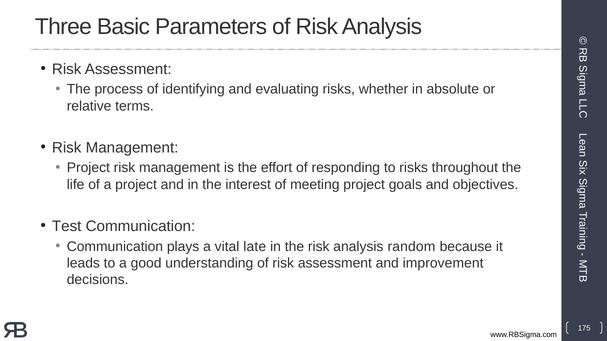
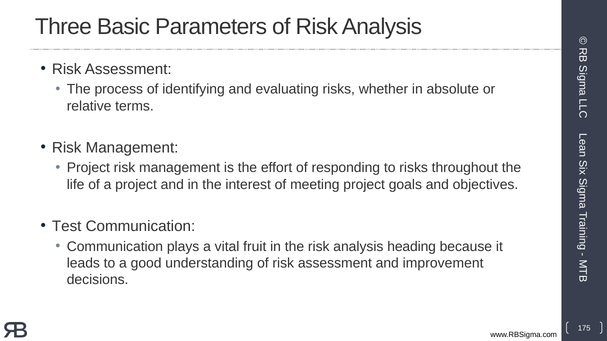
late: late -> fruit (255, 247)
random: random -> heading (412, 247)
